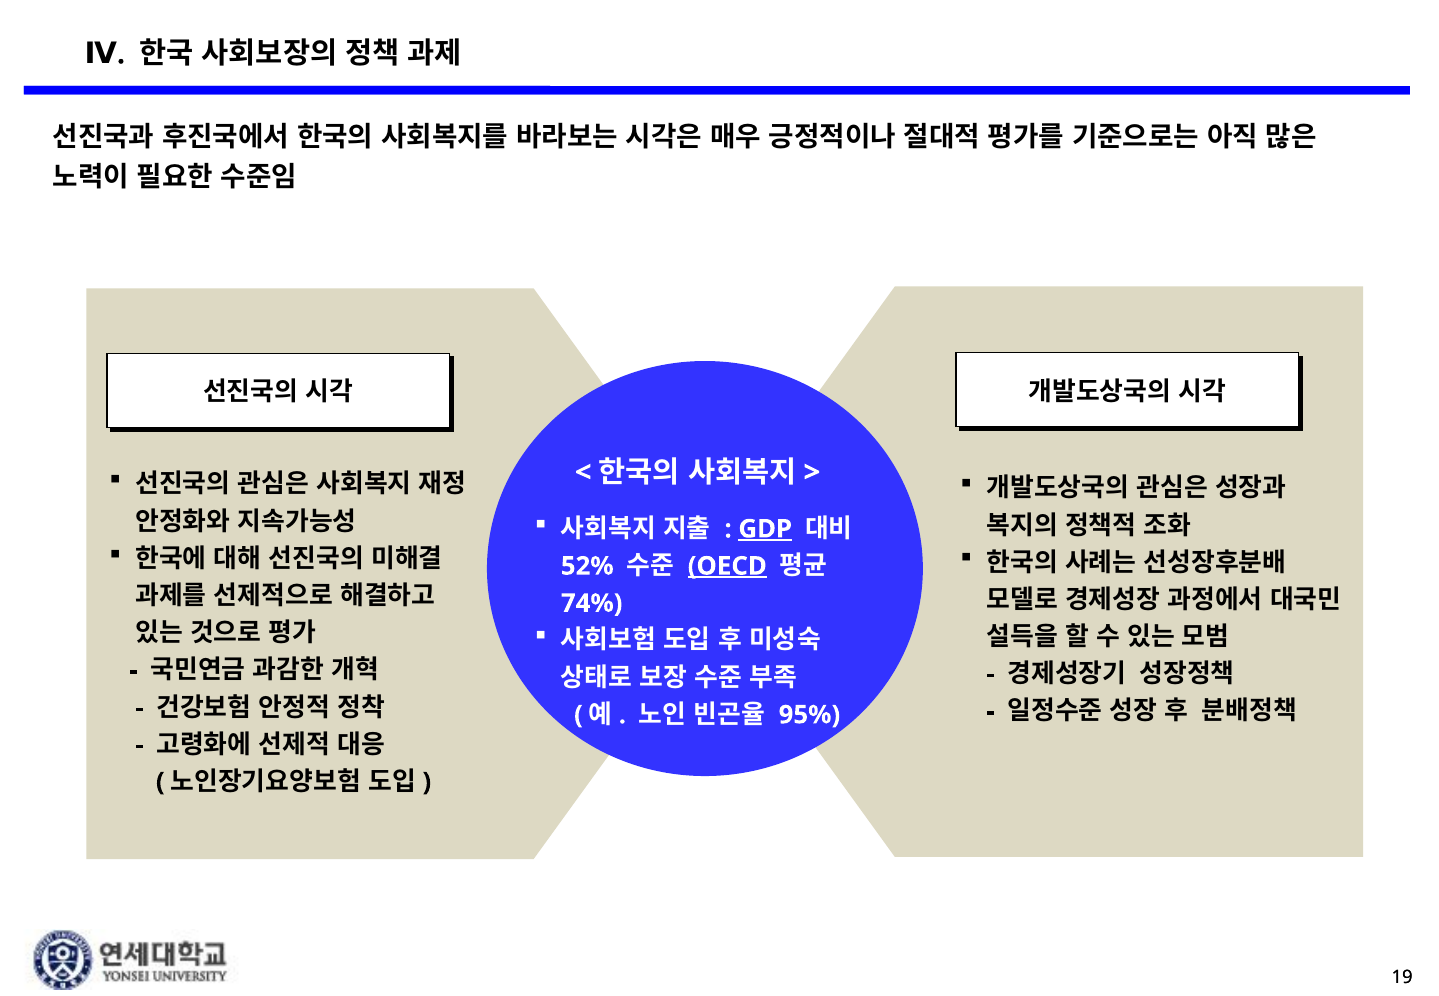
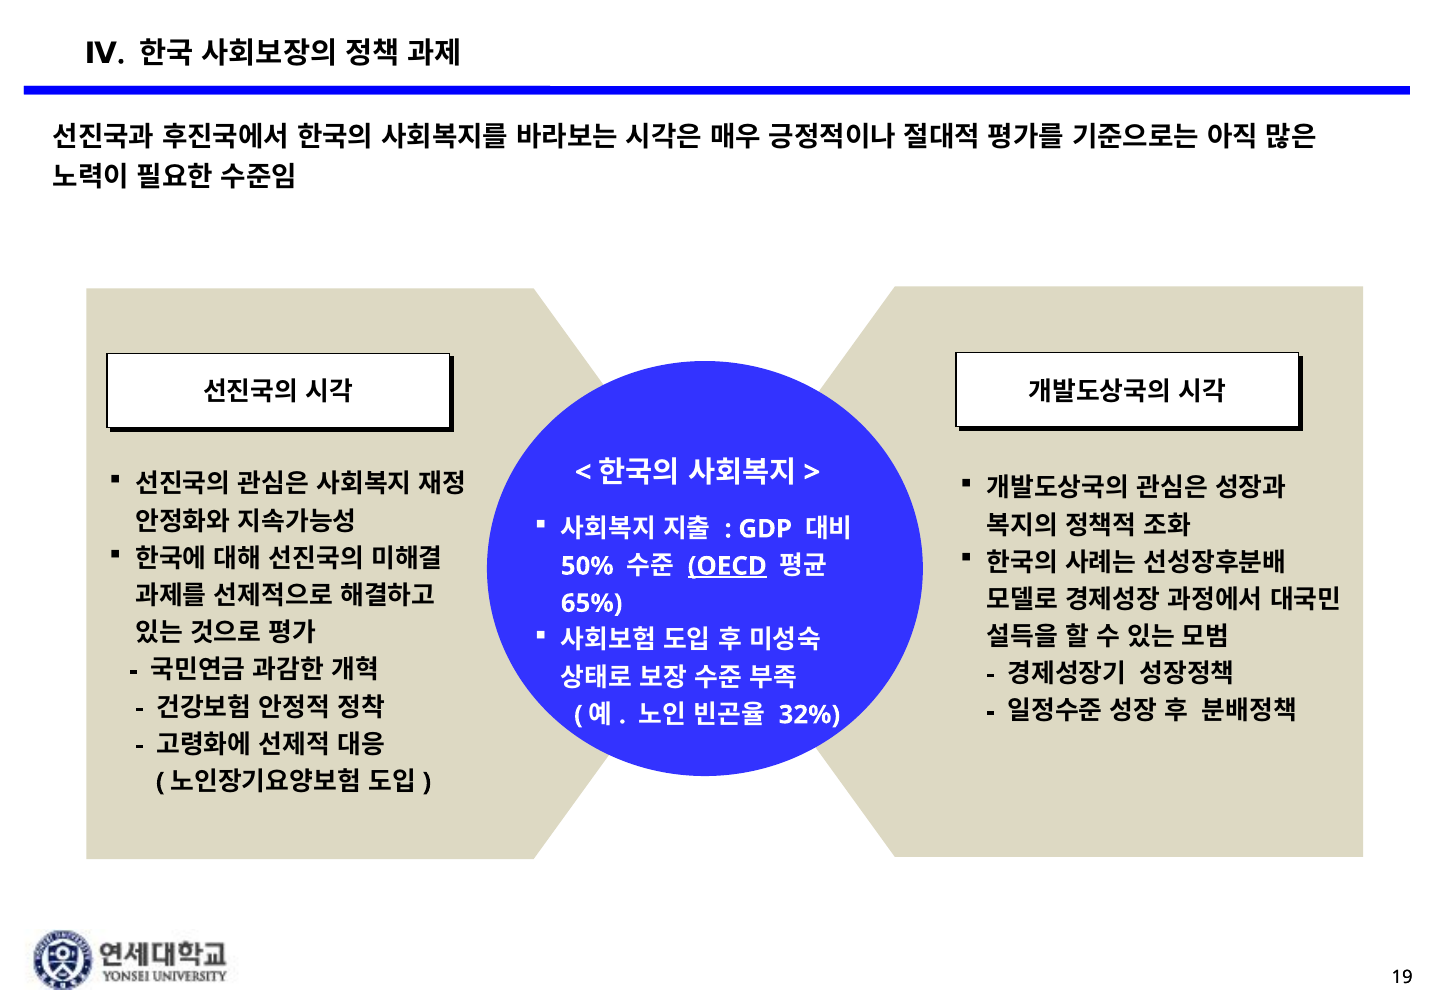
GDP underline: present -> none (765, 529)
52%: 52% -> 50% (587, 566)
74%: 74% -> 65% (592, 604)
95%: 95% -> 32% (809, 715)
